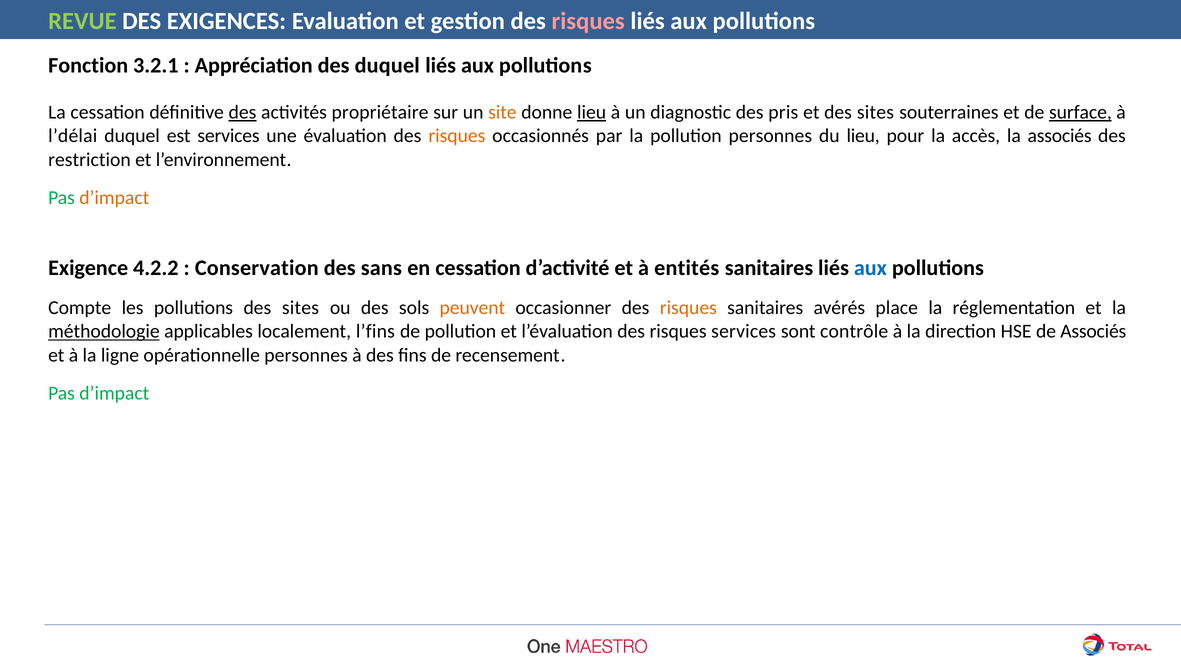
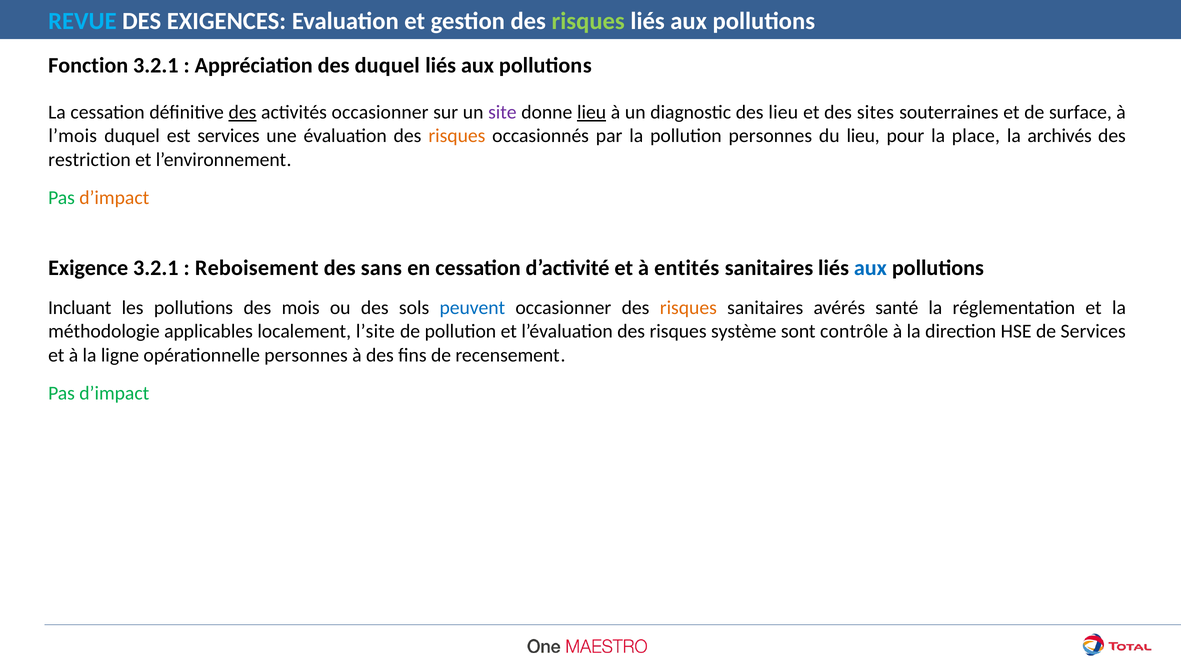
REVUE colour: light green -> light blue (82, 21)
risques colour: pink -> light green (588, 21)
activités propriétaire: propriétaire -> occasionner (380, 112)
site colour: orange -> purple (502, 112)
des pris: pris -> lieu (783, 112)
surface underline: present -> none (1080, 112)
l’délai: l’délai -> l’mois (73, 136)
accès: accès -> place (976, 136)
la associés: associés -> archivés (1060, 136)
Exigence 4.2.2: 4.2.2 -> 3.2.1 (156, 268)
Conservation: Conservation -> Reboisement (257, 268)
Compte: Compte -> Incluant (80, 308)
pollutions des sites: sites -> mois (301, 308)
peuvent colour: orange -> blue (472, 308)
place: place -> santé (897, 308)
méthodologie underline: present -> none (104, 332)
l’fins: l’fins -> l’site (375, 332)
risques services: services -> système (744, 332)
de Associés: Associés -> Services (1093, 332)
